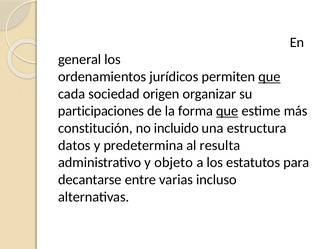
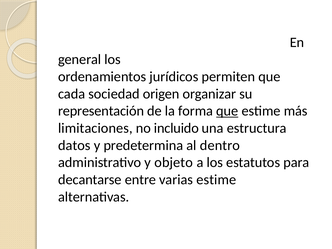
que underline: present -> none (269, 77)
participaciones: participaciones -> representación (101, 111)
constitución: constitución -> limitaciones (95, 128)
resulta: resulta -> dentro (220, 145)
varias incluso: incluso -> estime (216, 180)
